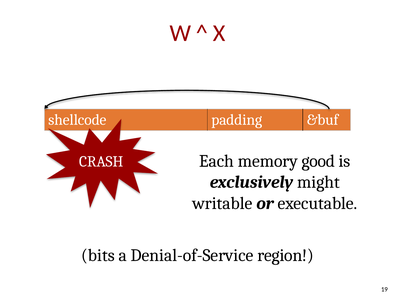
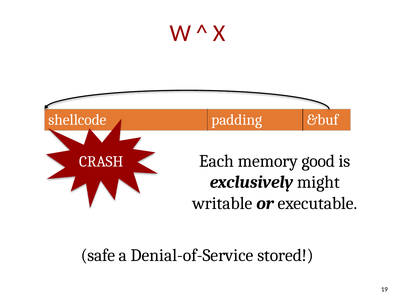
bits: bits -> safe (98, 255)
region: region -> stored (285, 255)
